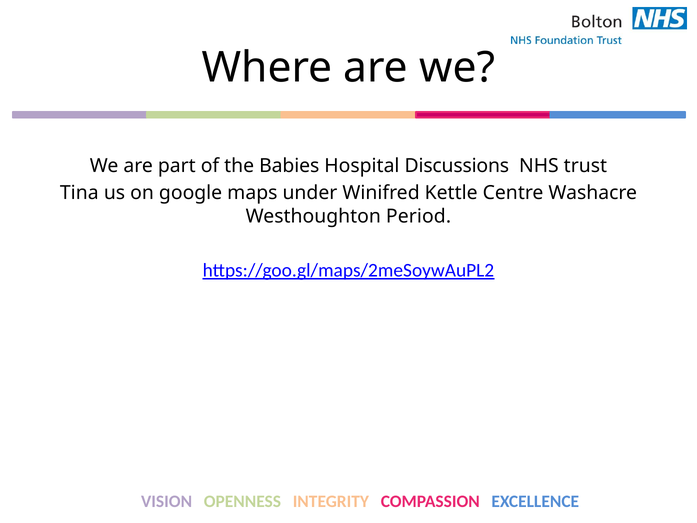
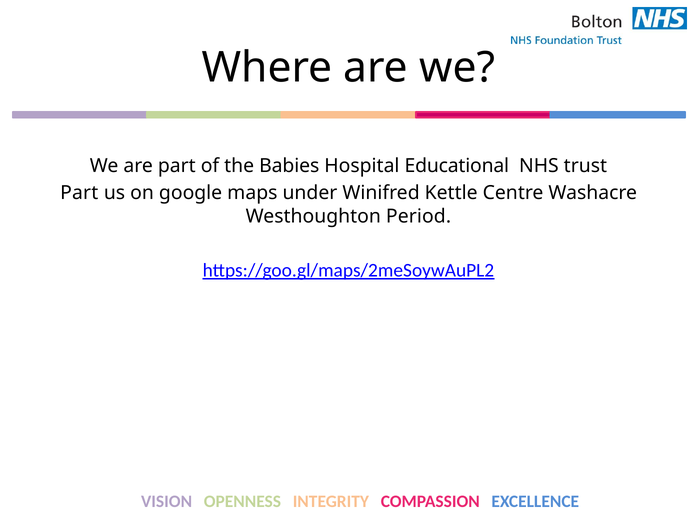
Discussions: Discussions -> Educational (457, 166)
Tina: Tina -> Part (79, 193)
